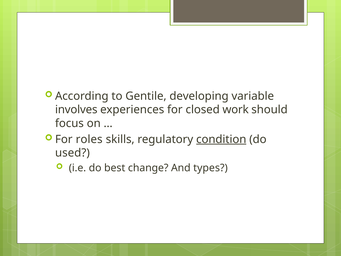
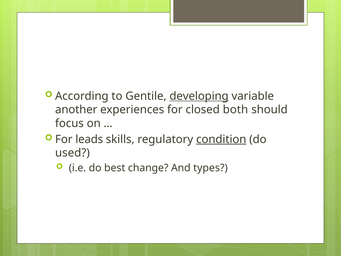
developing underline: none -> present (199, 96)
involves: involves -> another (76, 110)
work: work -> both (235, 110)
roles: roles -> leads (89, 139)
